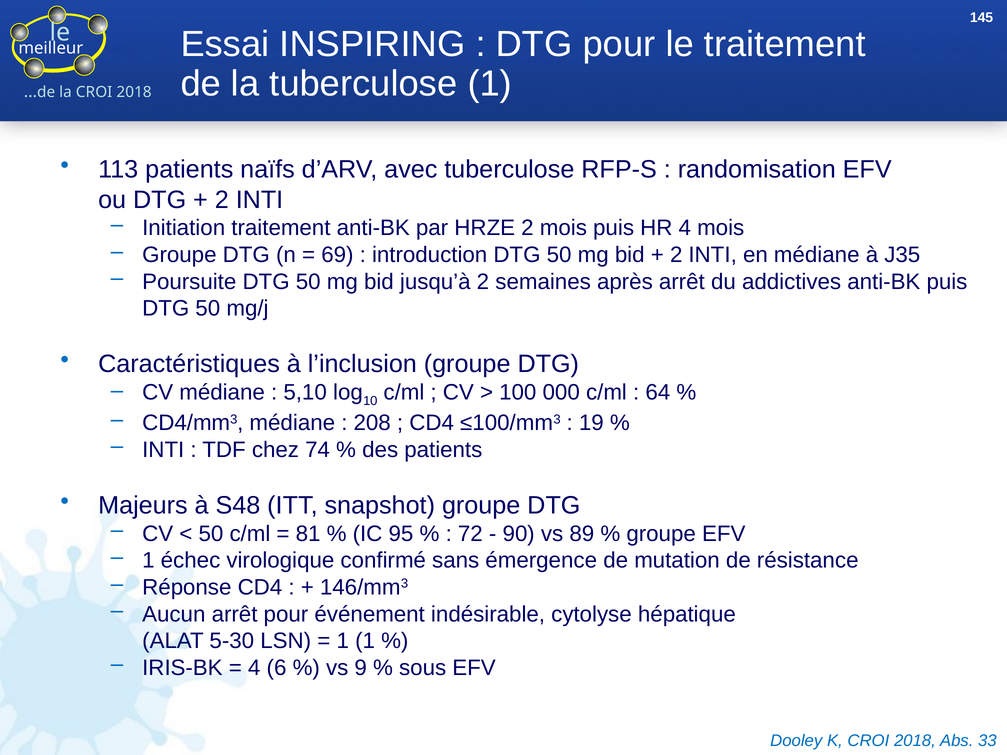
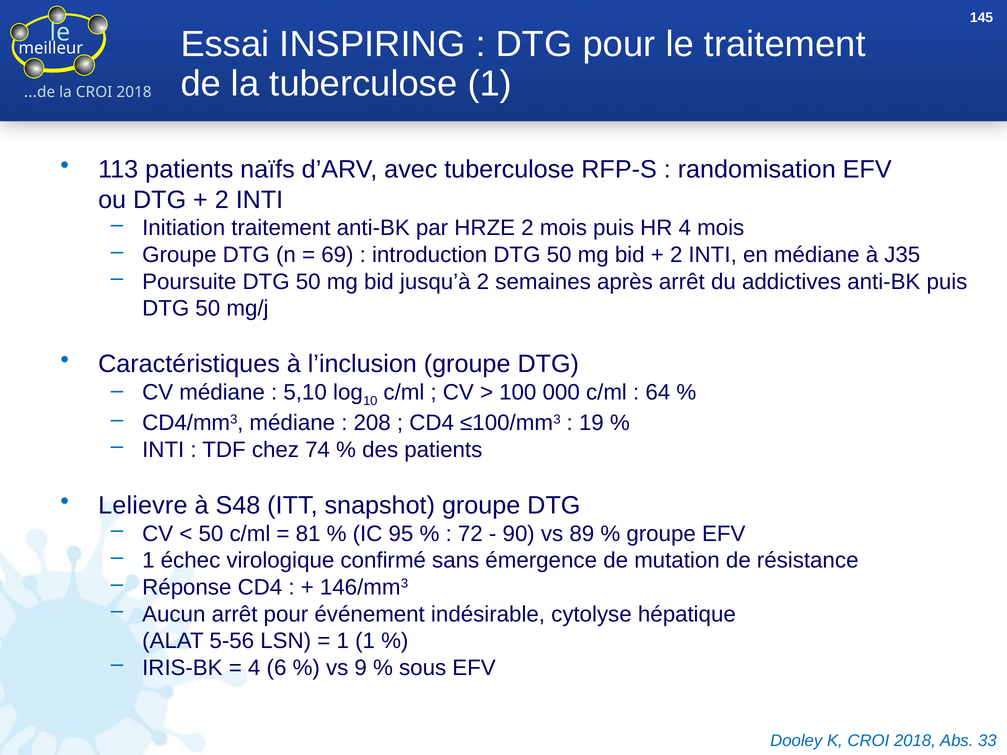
Majeurs: Majeurs -> Lelievre (143, 506)
5-30: 5-30 -> 5-56 (232, 641)
